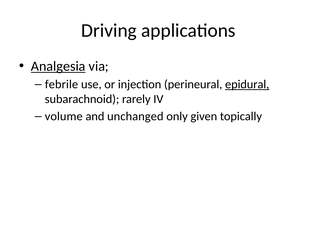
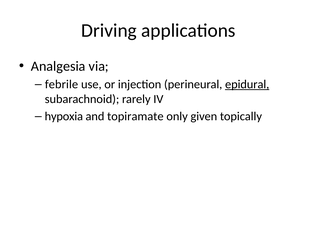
Analgesia underline: present -> none (58, 67)
volume: volume -> hypoxia (64, 117)
unchanged: unchanged -> topiramate (135, 117)
